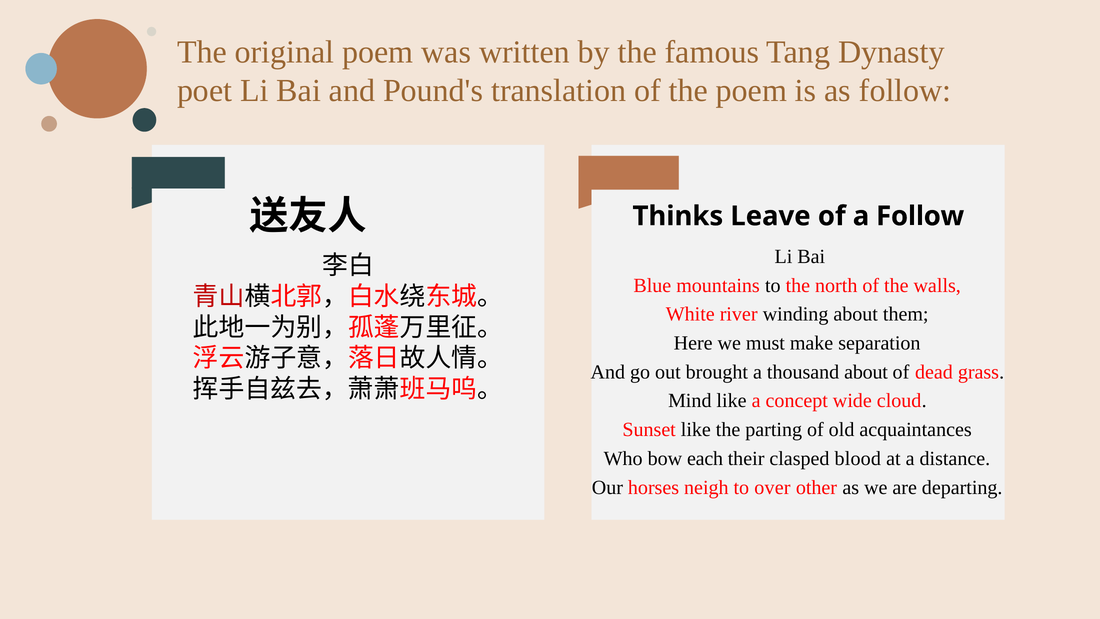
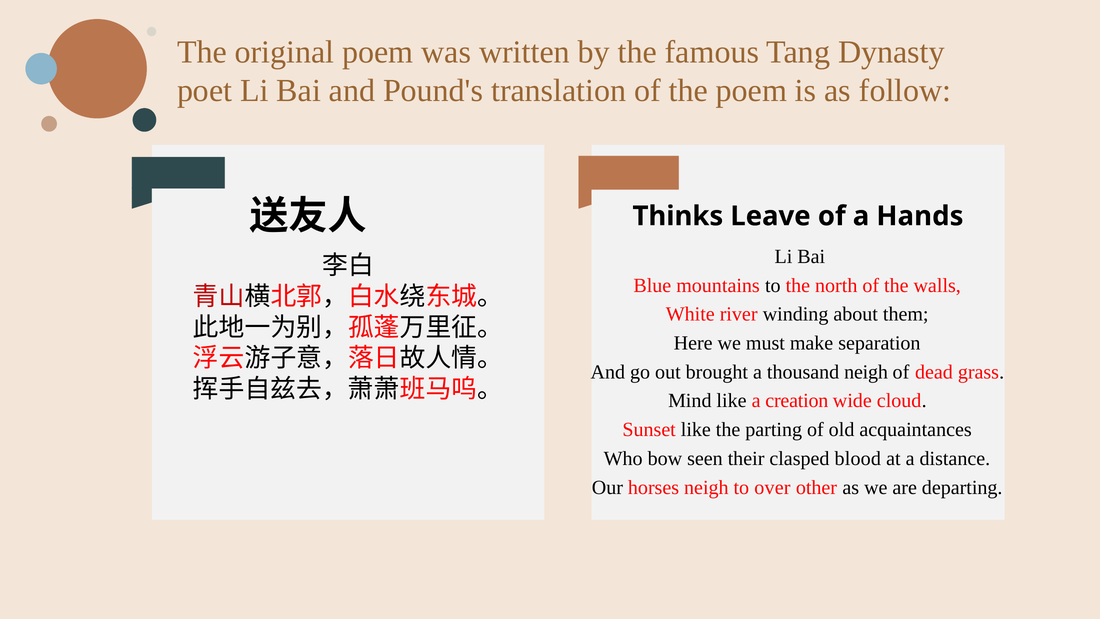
a Follow: Follow -> Hands (920, 216)
thousand about: about -> neigh (866, 372)
concept: concept -> creation (797, 401)
each: each -> seen (705, 458)
